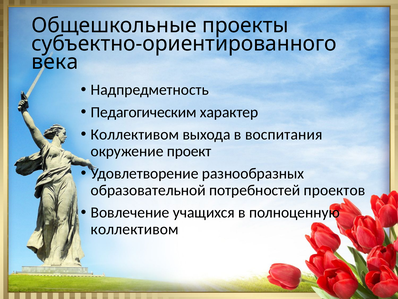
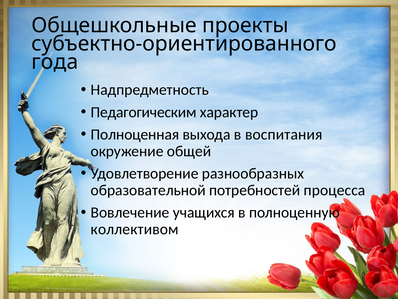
века: века -> года (55, 62)
Коллективом: Коллективом -> Полноценная (135, 134)
проект: проект -> общей (189, 151)
проектов: проектов -> процесса (334, 190)
